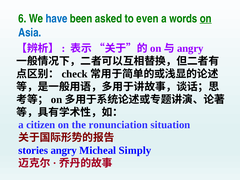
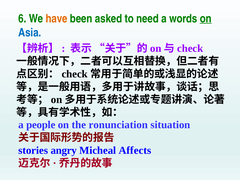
have colour: blue -> orange (57, 19)
even: even -> need (148, 19)
angry: angry -> check (190, 48)
citizen: citizen -> people (41, 125)
Simply: Simply -> Affects (135, 150)
